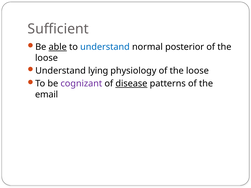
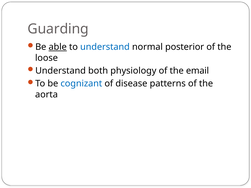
Sufficient: Sufficient -> Guarding (58, 29)
lying: lying -> both (98, 71)
physiology of the loose: loose -> email (197, 71)
cognizant colour: purple -> blue (81, 84)
disease underline: present -> none (131, 84)
email: email -> aorta (46, 95)
